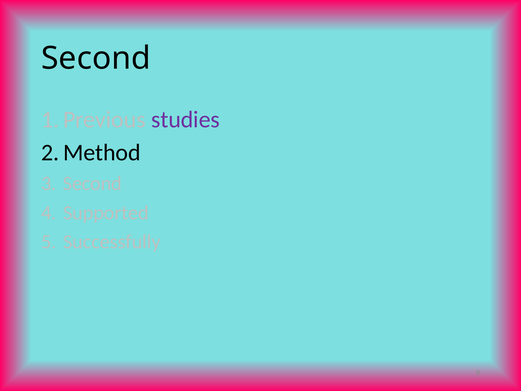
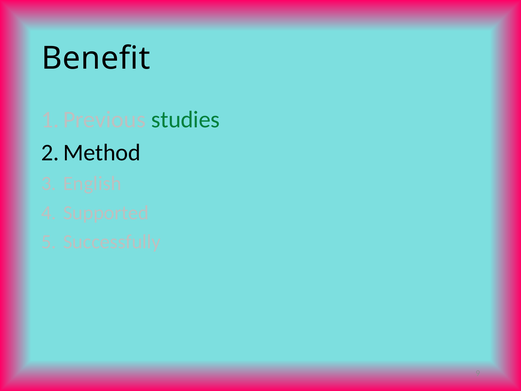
Second: Second -> Benefit (96, 58)
studies colour: purple -> green (186, 119)
Second: Second -> English (92, 183)
